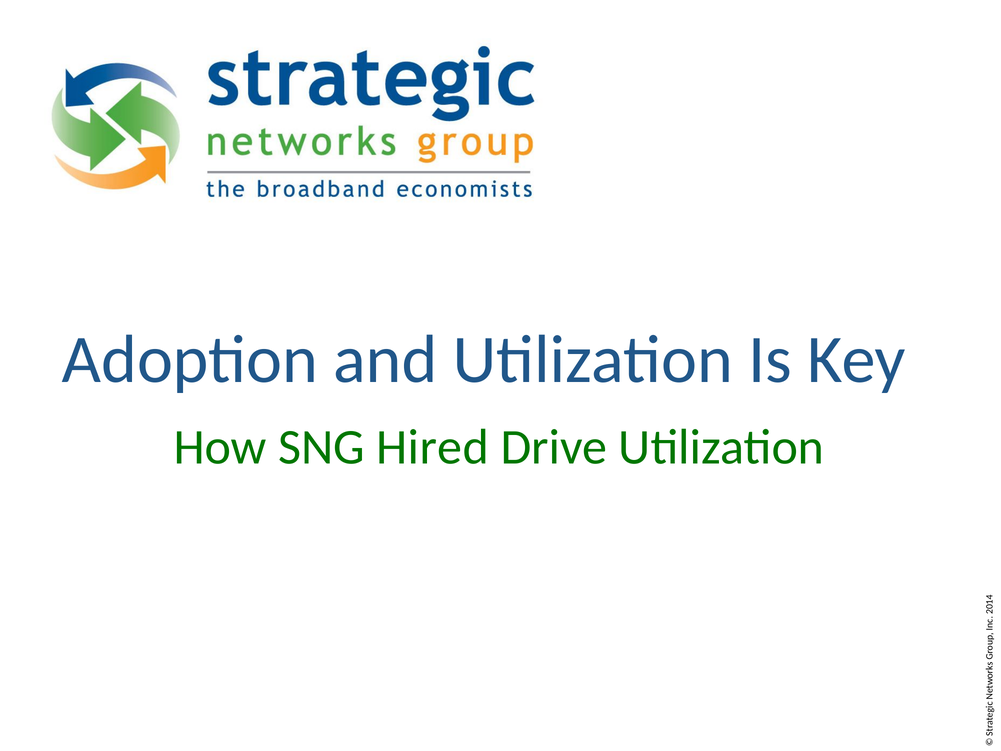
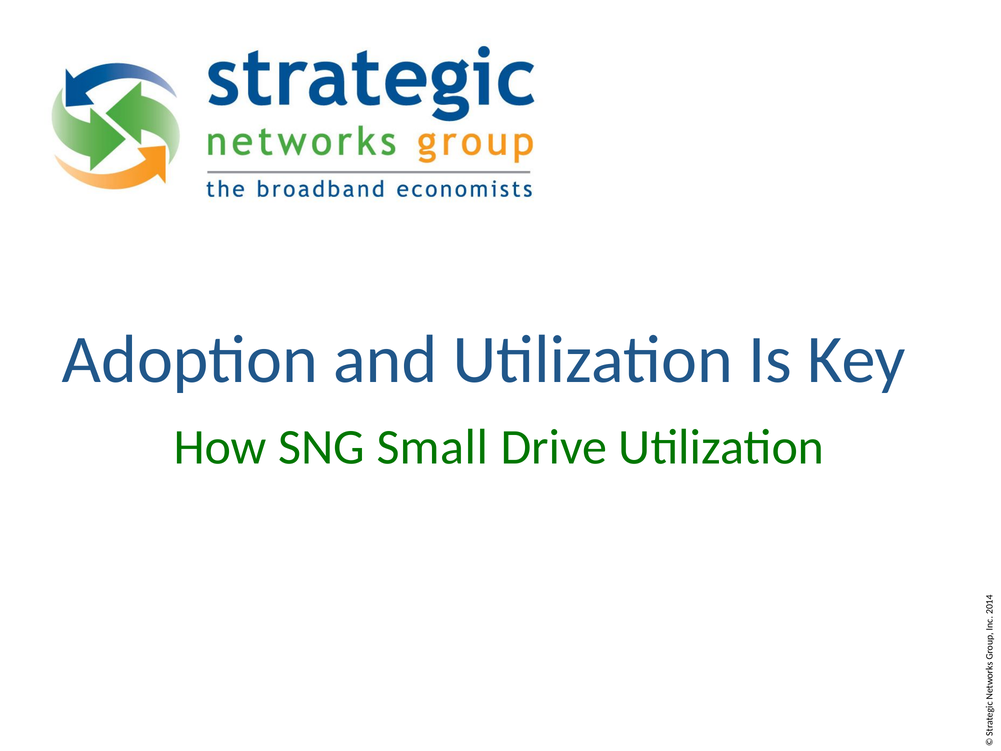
Hired: Hired -> Small (432, 447)
